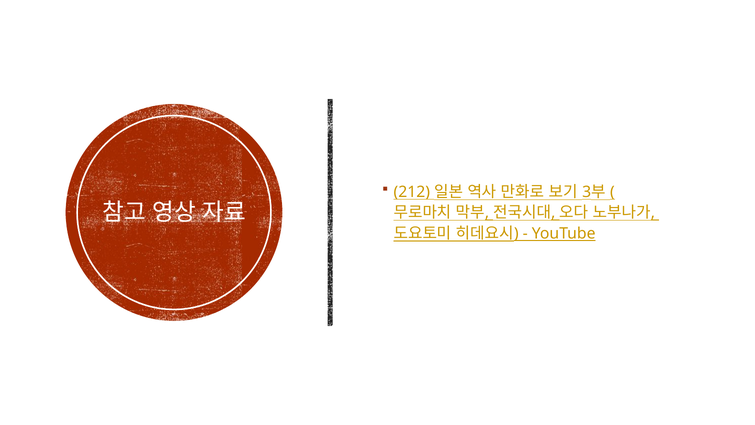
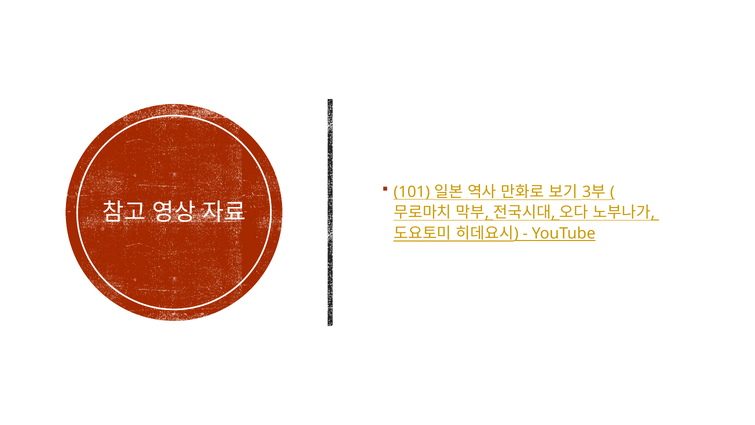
212: 212 -> 101 (412, 192)
